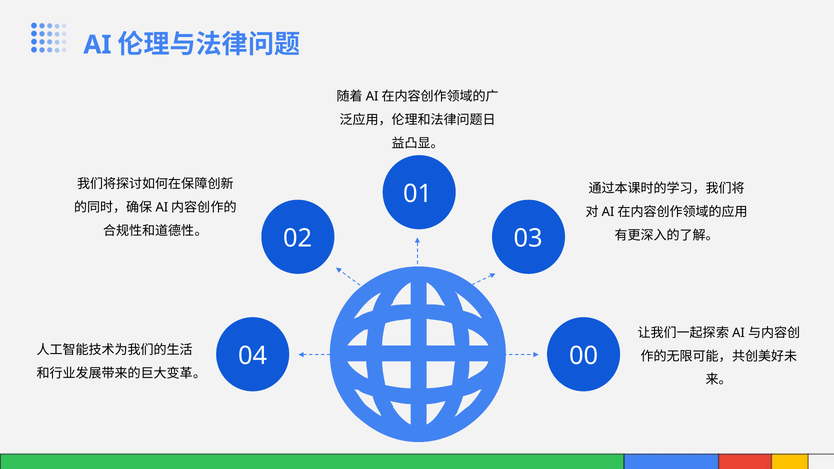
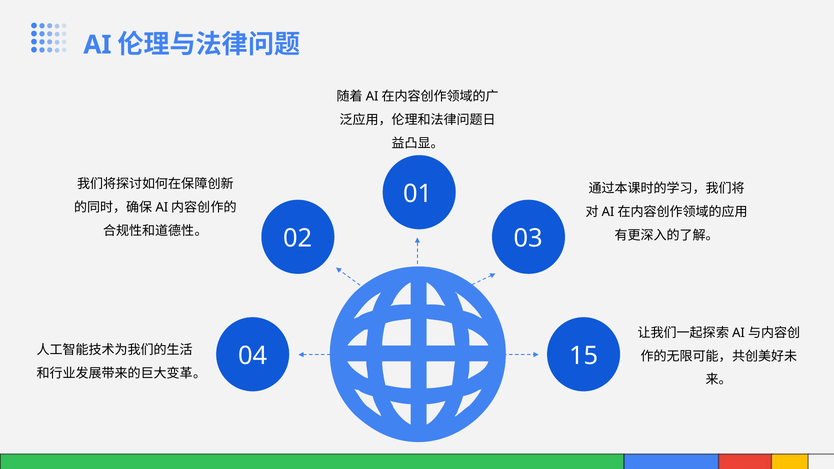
00: 00 -> 15 (584, 356)
